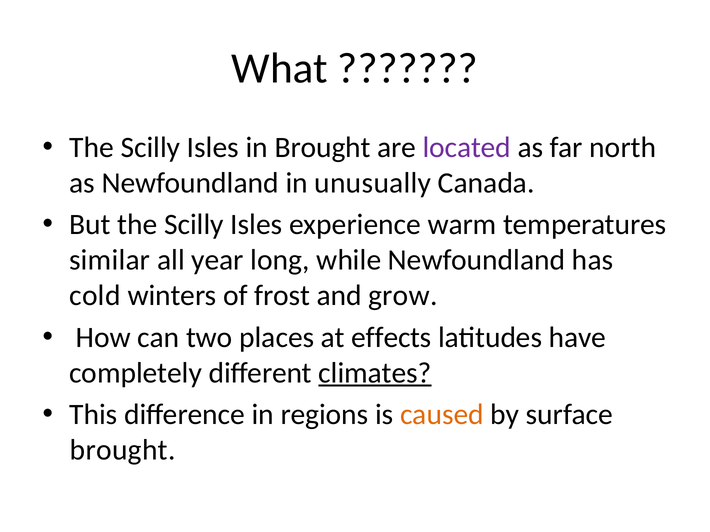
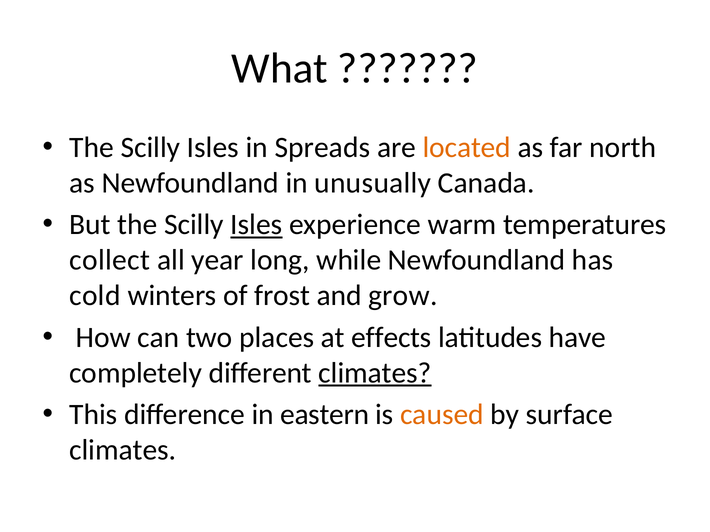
in Brought: Brought -> Spreads (322, 148)
located colour: purple -> orange (467, 148)
Isles underline: none -> present (257, 225)
similar: similar -> collect (110, 260)
regions: regions -> eastern (325, 415)
brought: brought -> climates (123, 451)
